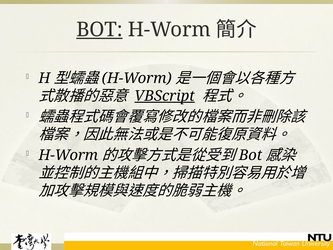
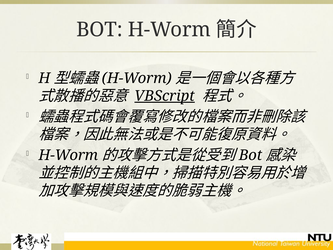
BOT underline: present -> none (99, 30)
